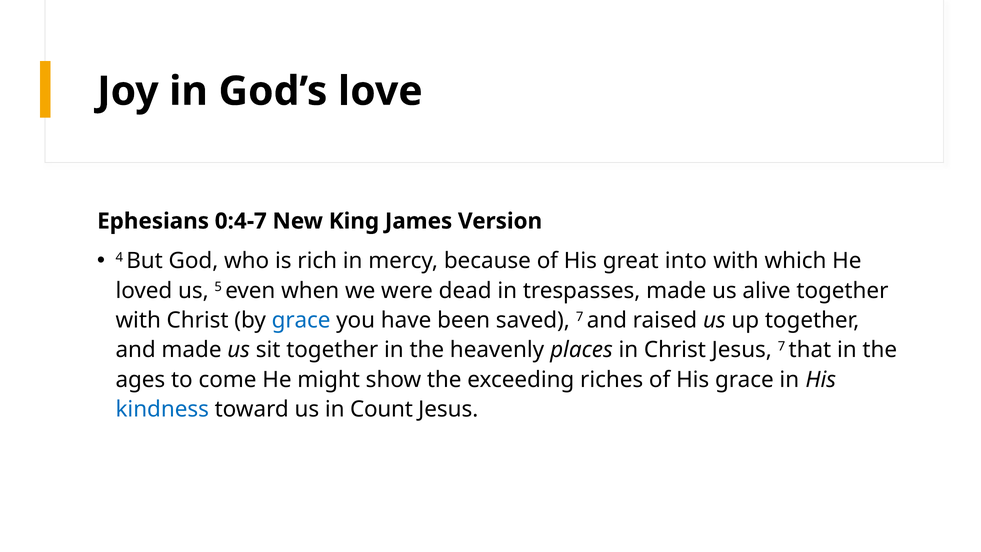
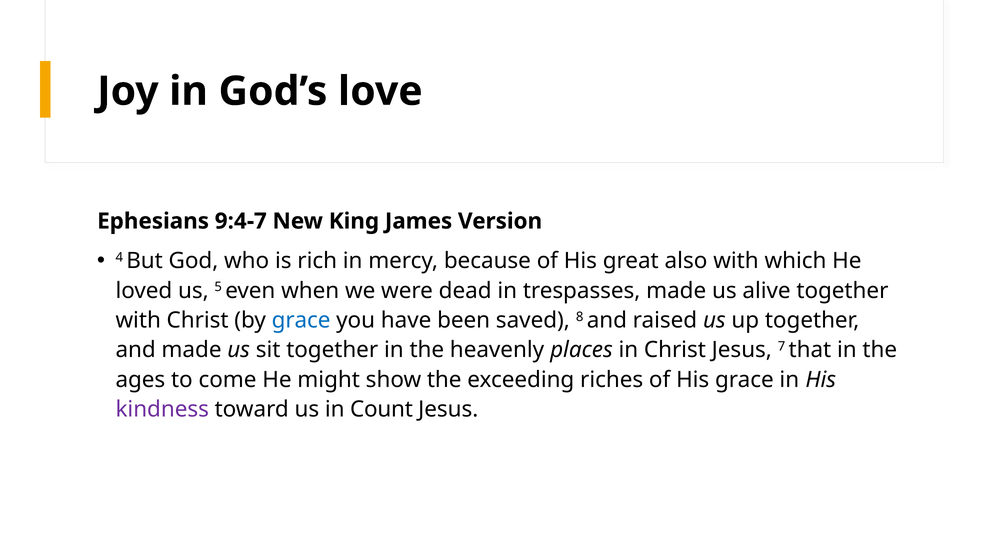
0:4-7: 0:4-7 -> 9:4-7 (241, 221)
into: into -> also (686, 261)
saved 7: 7 -> 8 (580, 317)
kindness colour: blue -> purple (162, 409)
